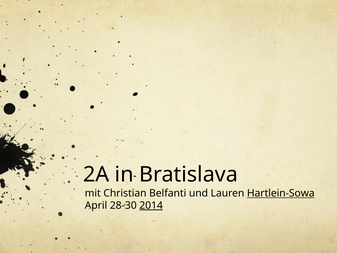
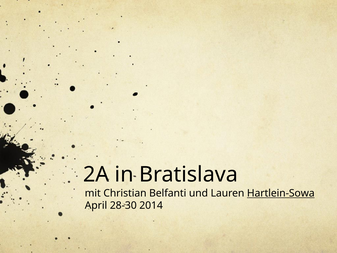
2014 underline: present -> none (151, 205)
